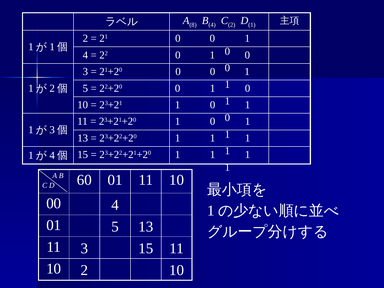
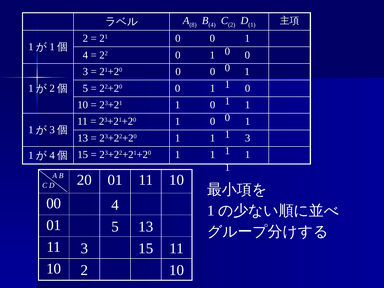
1: 1 -> 3 (248, 138)
60: 60 -> 20 (84, 180)
